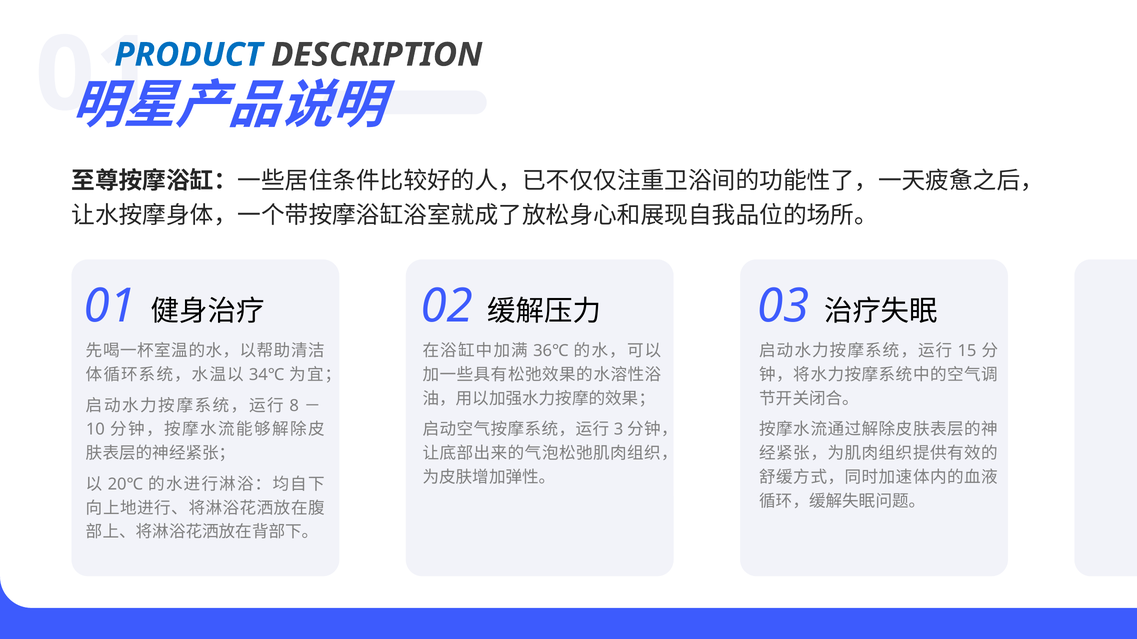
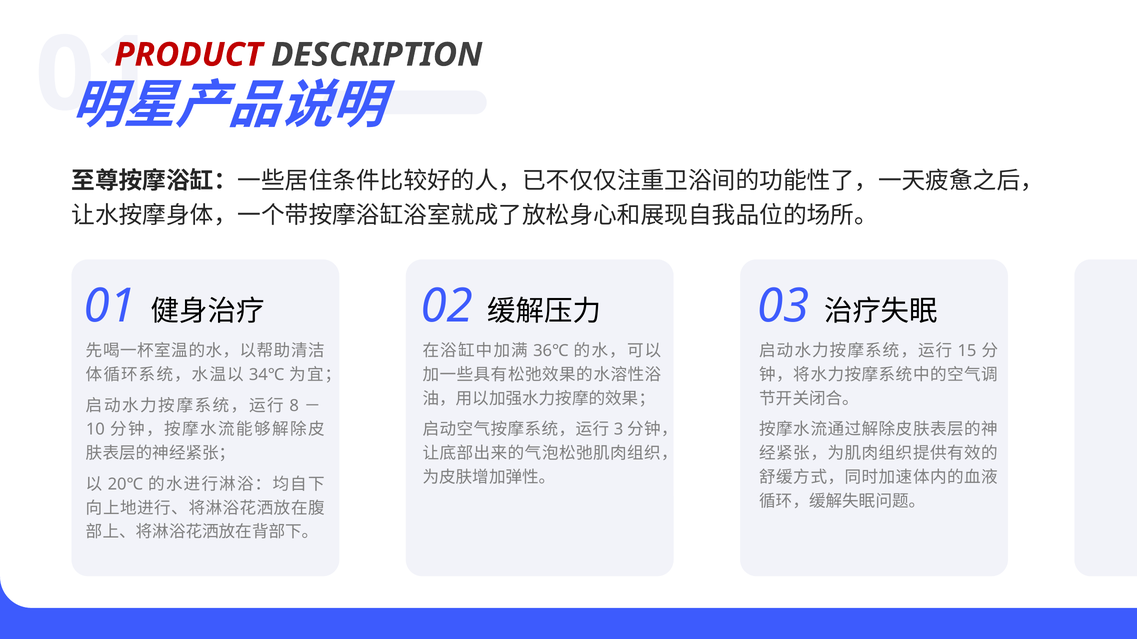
PRODUCT colour: blue -> red (188, 55)
